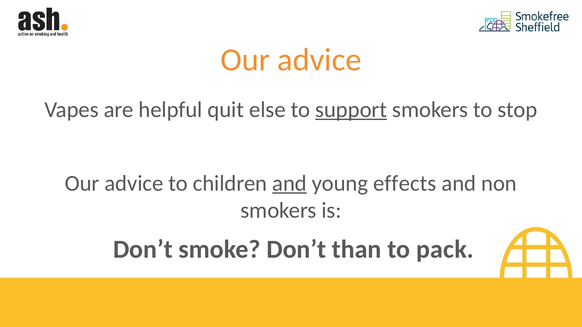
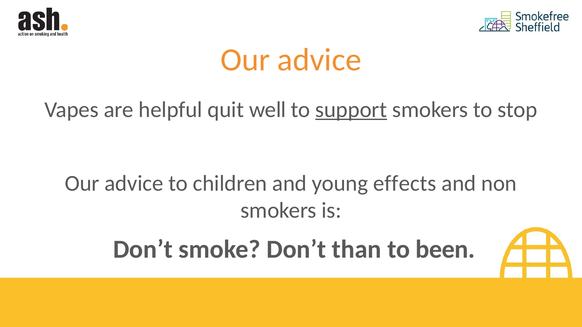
else: else -> well (268, 110)
and underline: present -> none (290, 183)
pack: pack -> been (445, 250)
